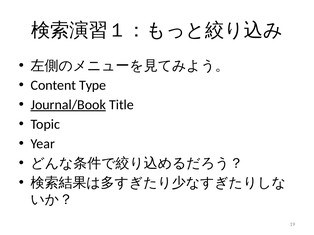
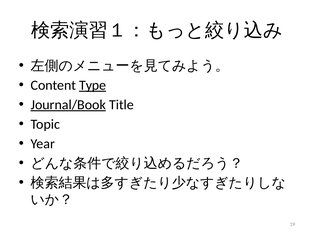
Type underline: none -> present (93, 85)
